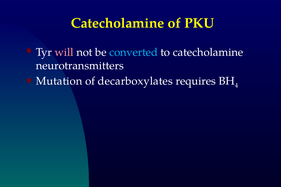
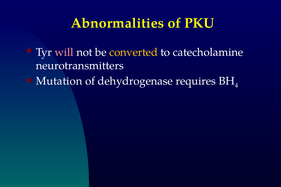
Catecholamine: Catecholamine -> Abnormalities (117, 23)
converted colour: light blue -> yellow (134, 52)
decarboxylates: decarboxylates -> dehydrogenase (135, 81)
